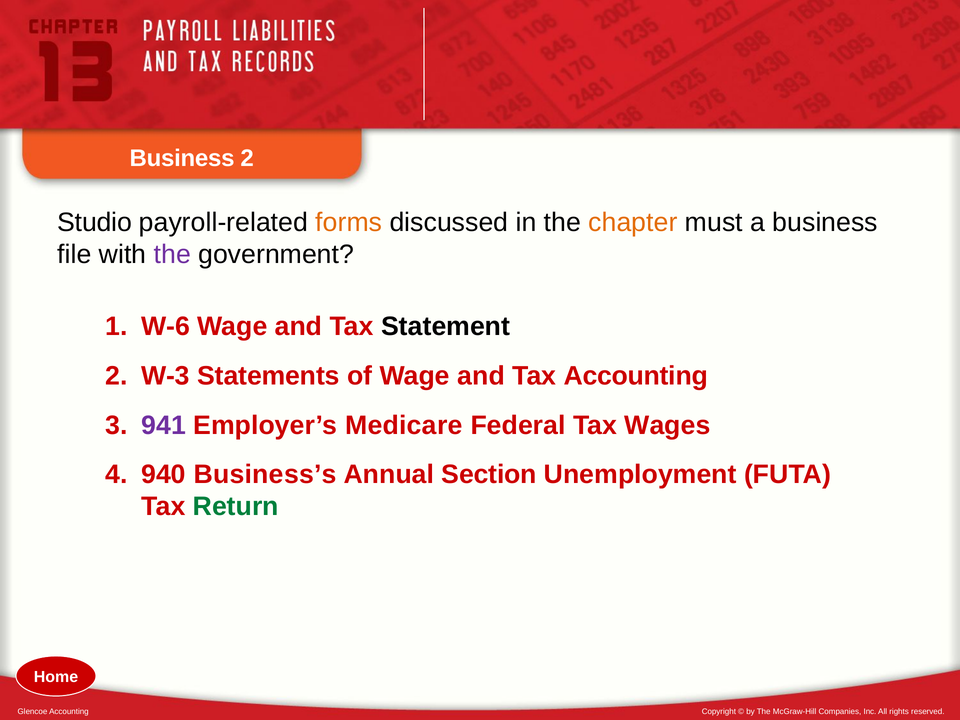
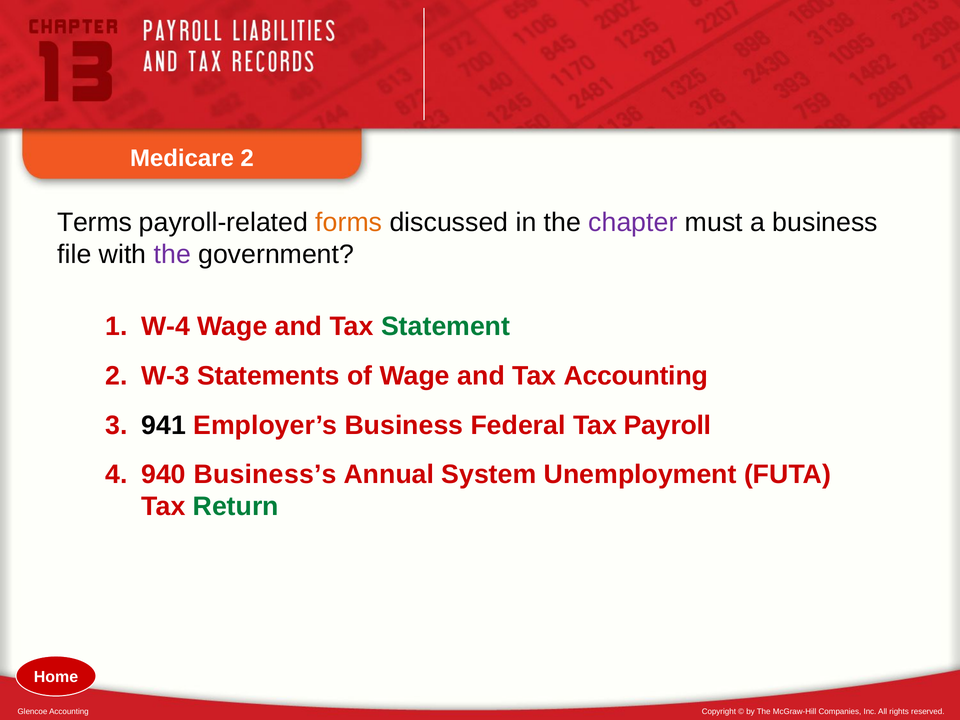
Business: Business -> Medicare (182, 158)
Studio: Studio -> Terms (95, 223)
chapter colour: orange -> purple (633, 223)
W-6: W-6 -> W-4 (166, 327)
Statement colour: black -> green (446, 327)
941 colour: purple -> black (164, 425)
Employer’s Medicare: Medicare -> Business (404, 425)
Wages: Wages -> Payroll (668, 425)
Section: Section -> System (489, 475)
